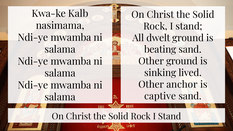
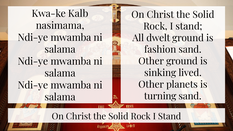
beating: beating -> fashion (160, 50)
anchor: anchor -> planets (182, 85)
captive: captive -> turning (160, 96)
